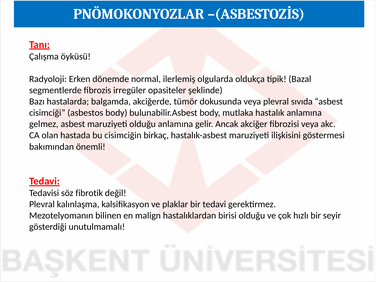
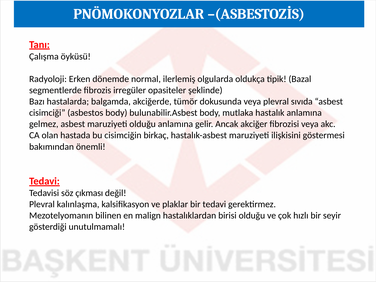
fibrotik: fibrotik -> çıkması (89, 193)
